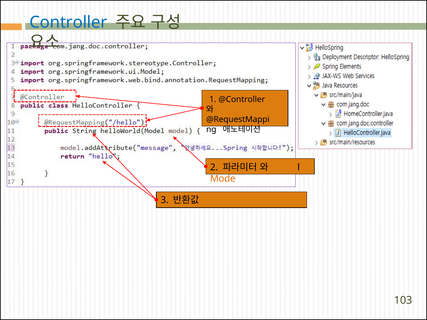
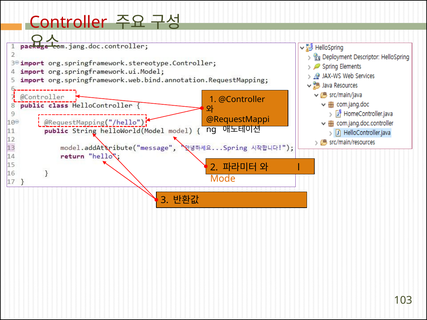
Controller colour: blue -> red (68, 22)
